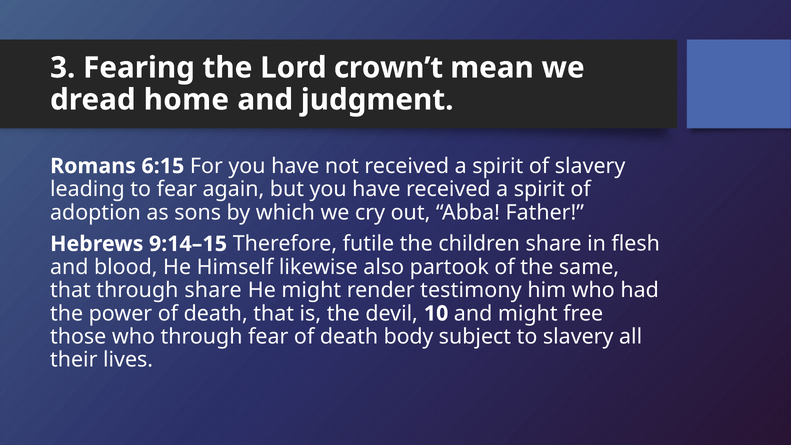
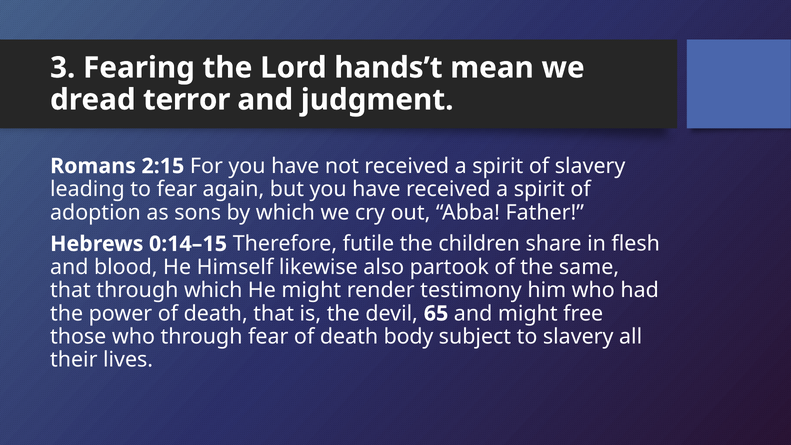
crown’t: crown’t -> hands’t (388, 68)
home: home -> terror (187, 100)
6:15: 6:15 -> 2:15 (163, 166)
9:14–15: 9:14–15 -> 0:14–15 (188, 244)
through share: share -> which (213, 290)
10: 10 -> 65 (436, 313)
